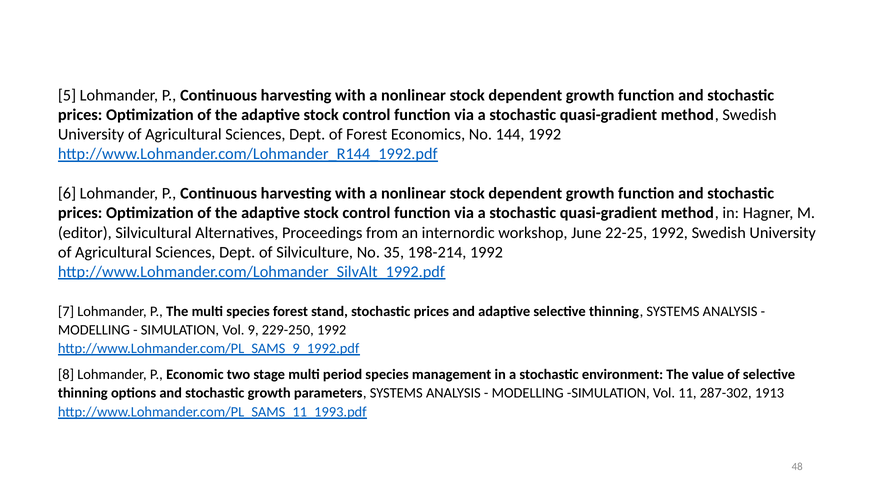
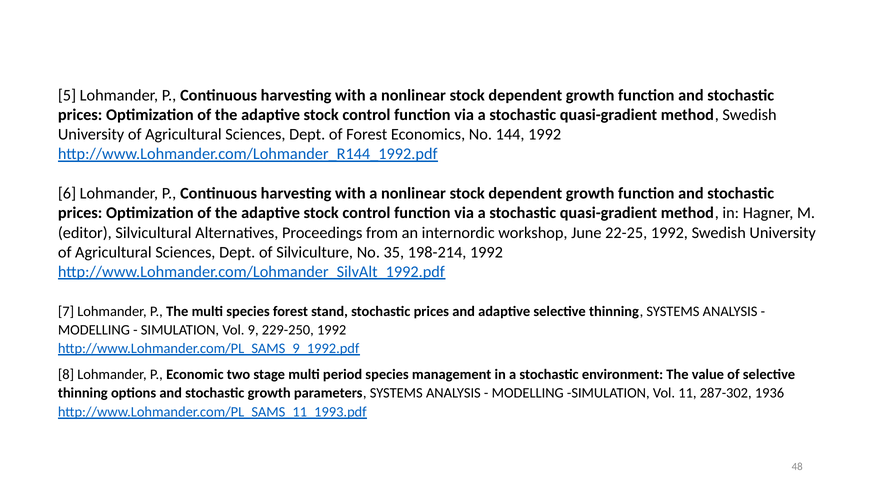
1913: 1913 -> 1936 (770, 393)
